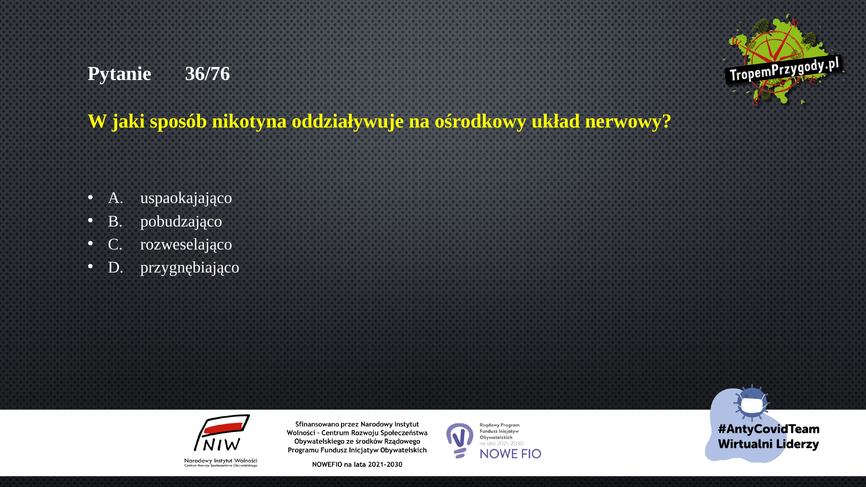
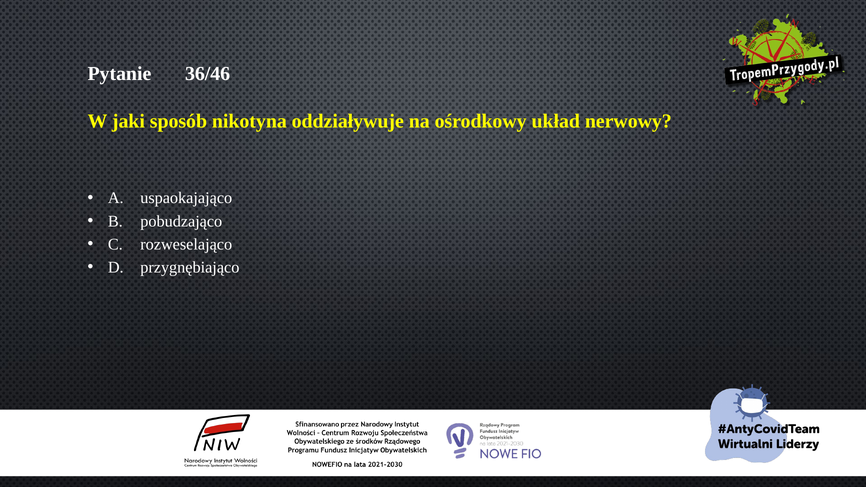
36/76: 36/76 -> 36/46 (208, 74)
